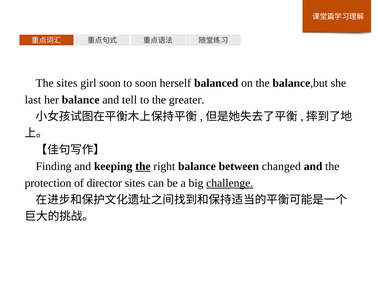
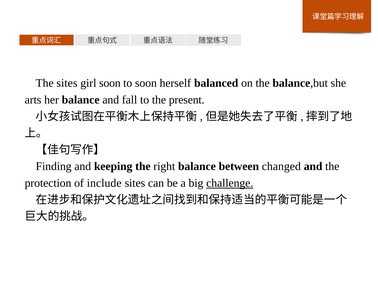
last: last -> arts (33, 100)
tell: tell -> fall (130, 100)
greater: greater -> present (187, 100)
the underline: present -> none (143, 166)
director: director -> include (104, 183)
